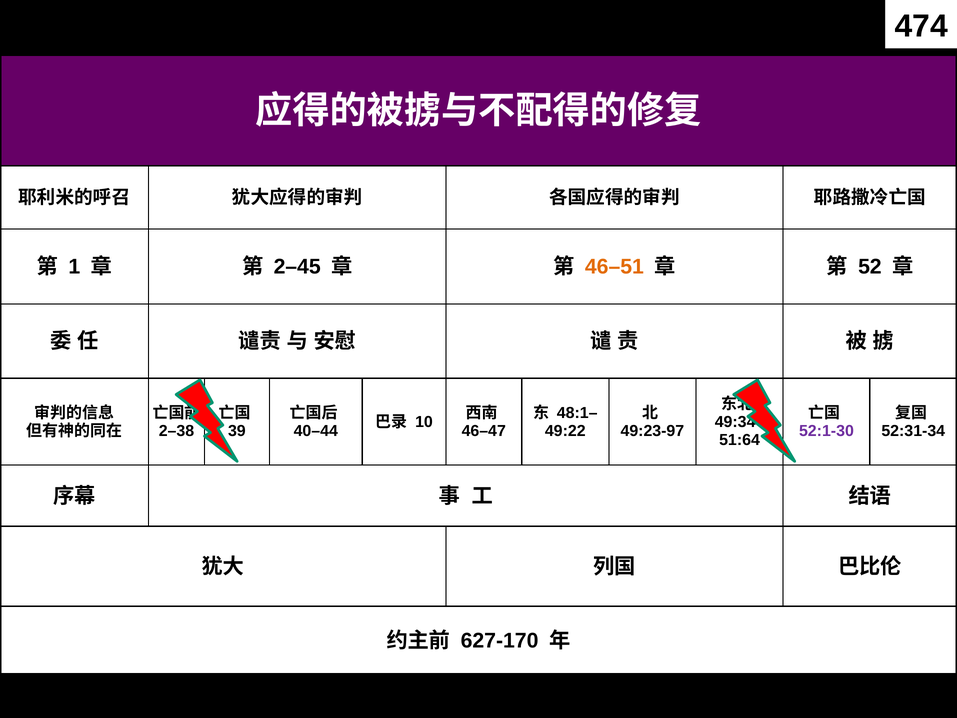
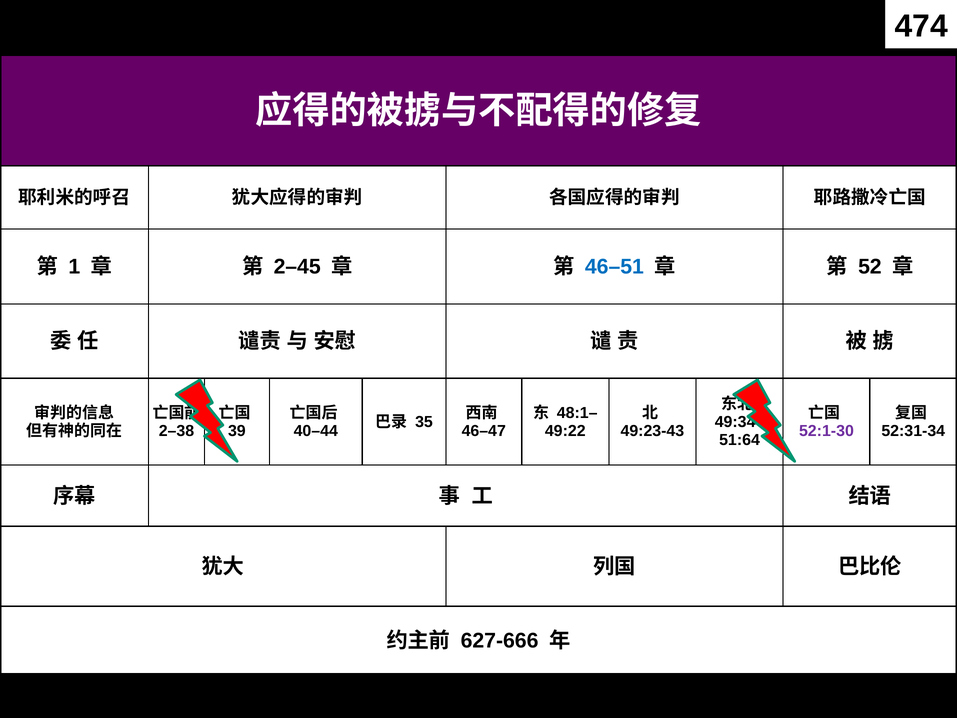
46–51 colour: orange -> blue (614, 267)
10: 10 -> 35 (424, 422)
49:23-97: 49:23-97 -> 49:23-43 (652, 431)
627-170: 627-170 -> 627-666 (500, 640)
